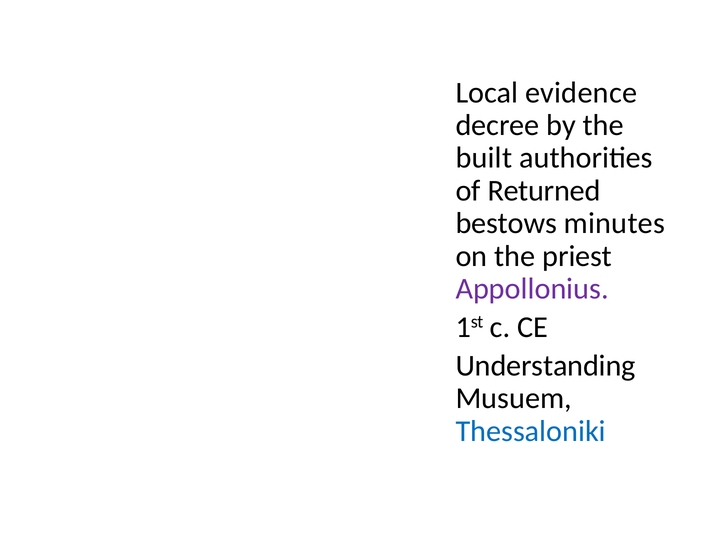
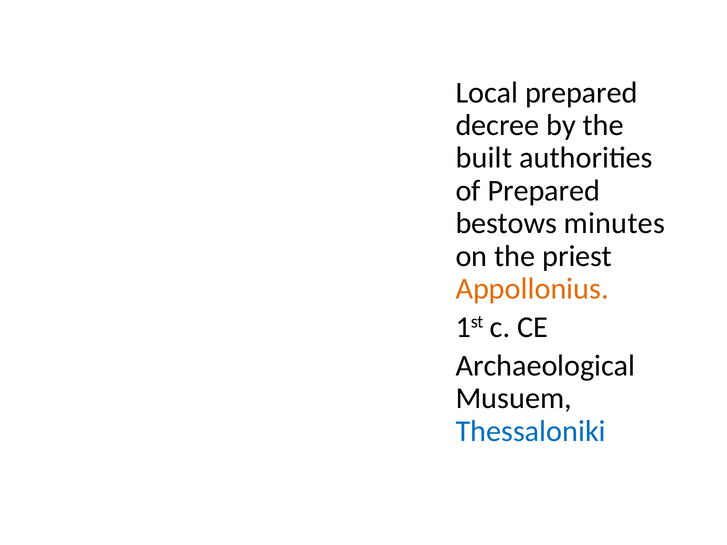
Local evidence: evidence -> prepared (581, 93)
of Returned: Returned -> Prepared (544, 191)
Appollonius colour: purple -> orange (532, 289)
Understanding: Understanding -> Archaeological (545, 366)
